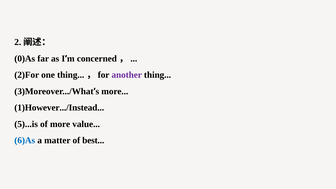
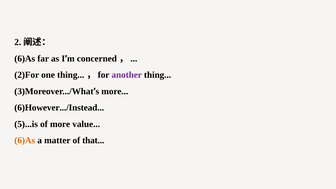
0)As: 0)As -> 6)As (25, 59)
1)However.../Instead: 1)However.../Instead -> 6)However.../Instead (59, 108)
6)As colour: blue -> orange (25, 140)
best: best -> that (93, 140)
